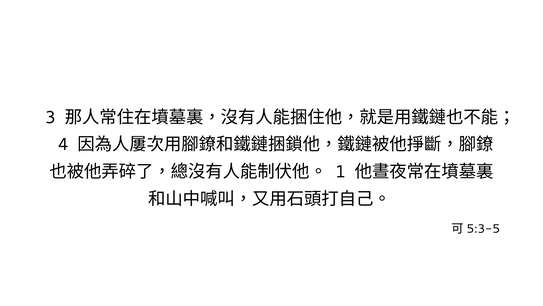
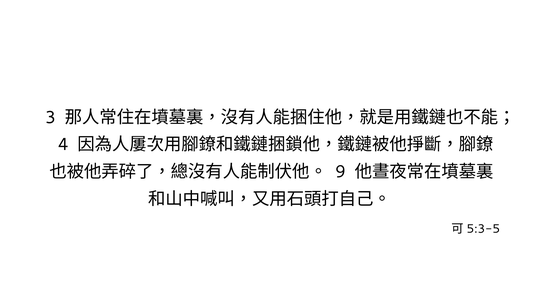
1: 1 -> 9 (340, 171)
